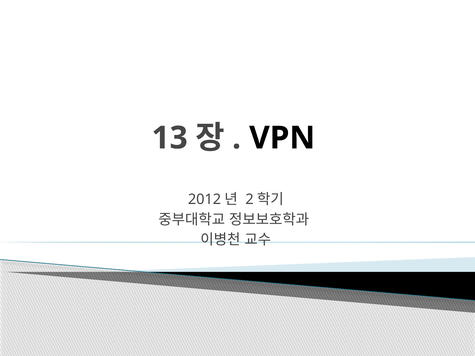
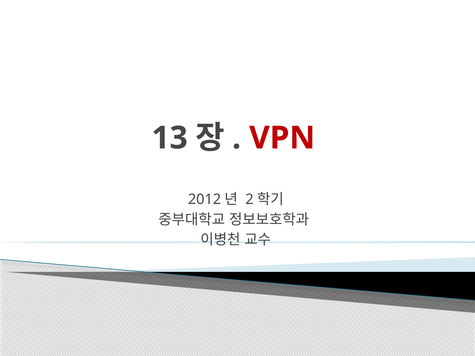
VPN colour: black -> red (282, 138)
